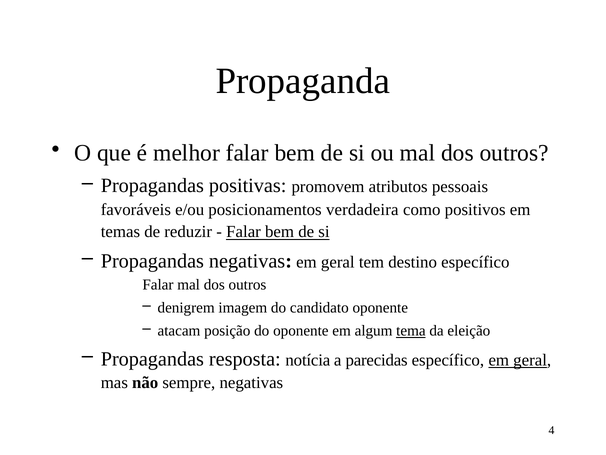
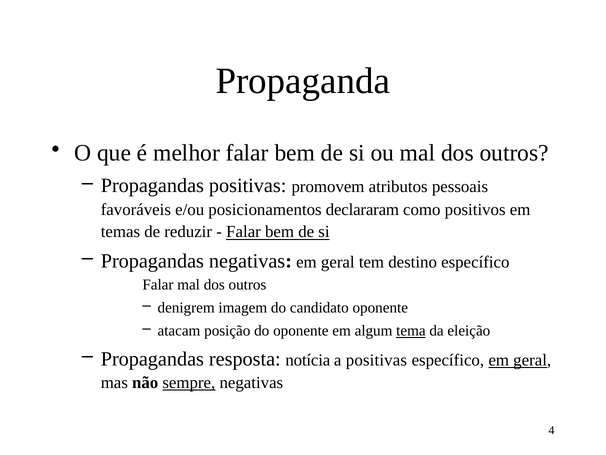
verdadeira: verdadeira -> declararam (362, 209)
a parecidas: parecidas -> positivas (376, 360)
sempre underline: none -> present (189, 382)
